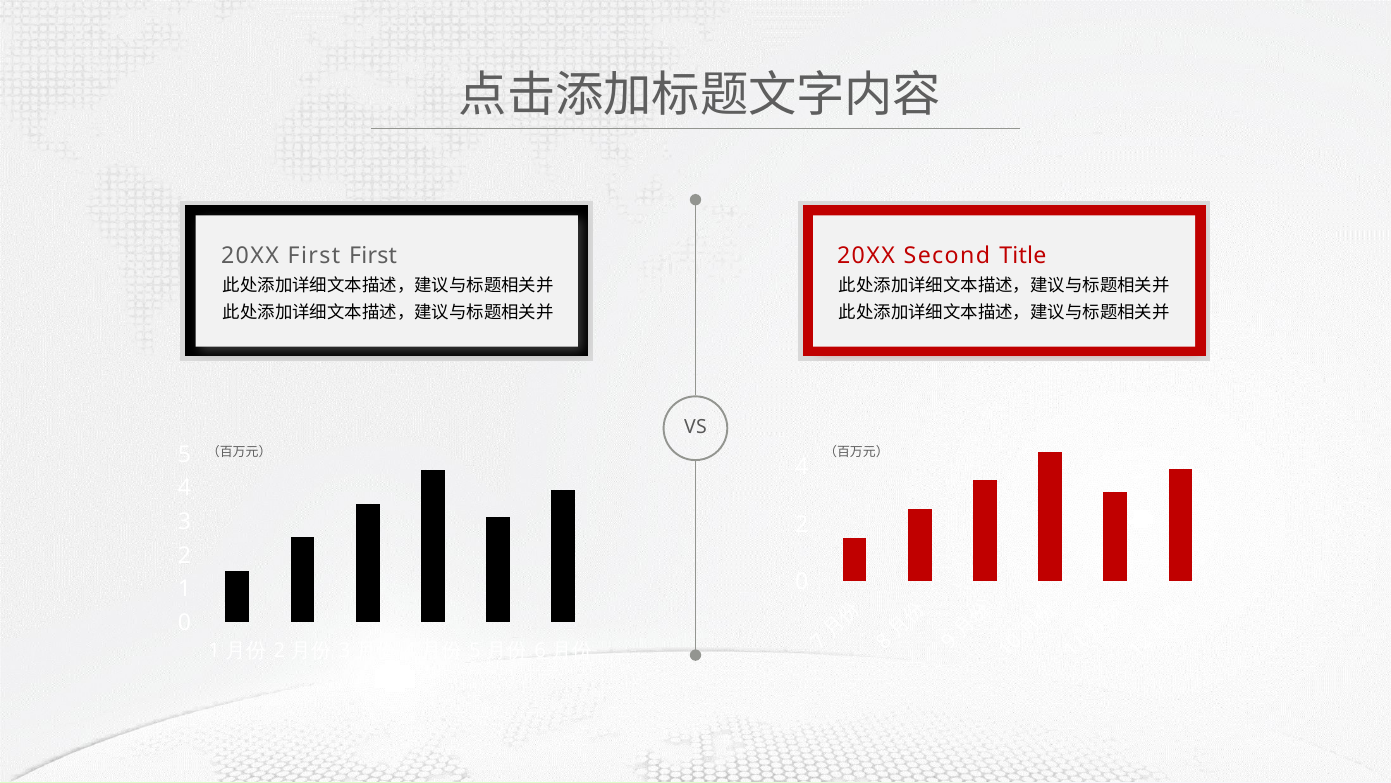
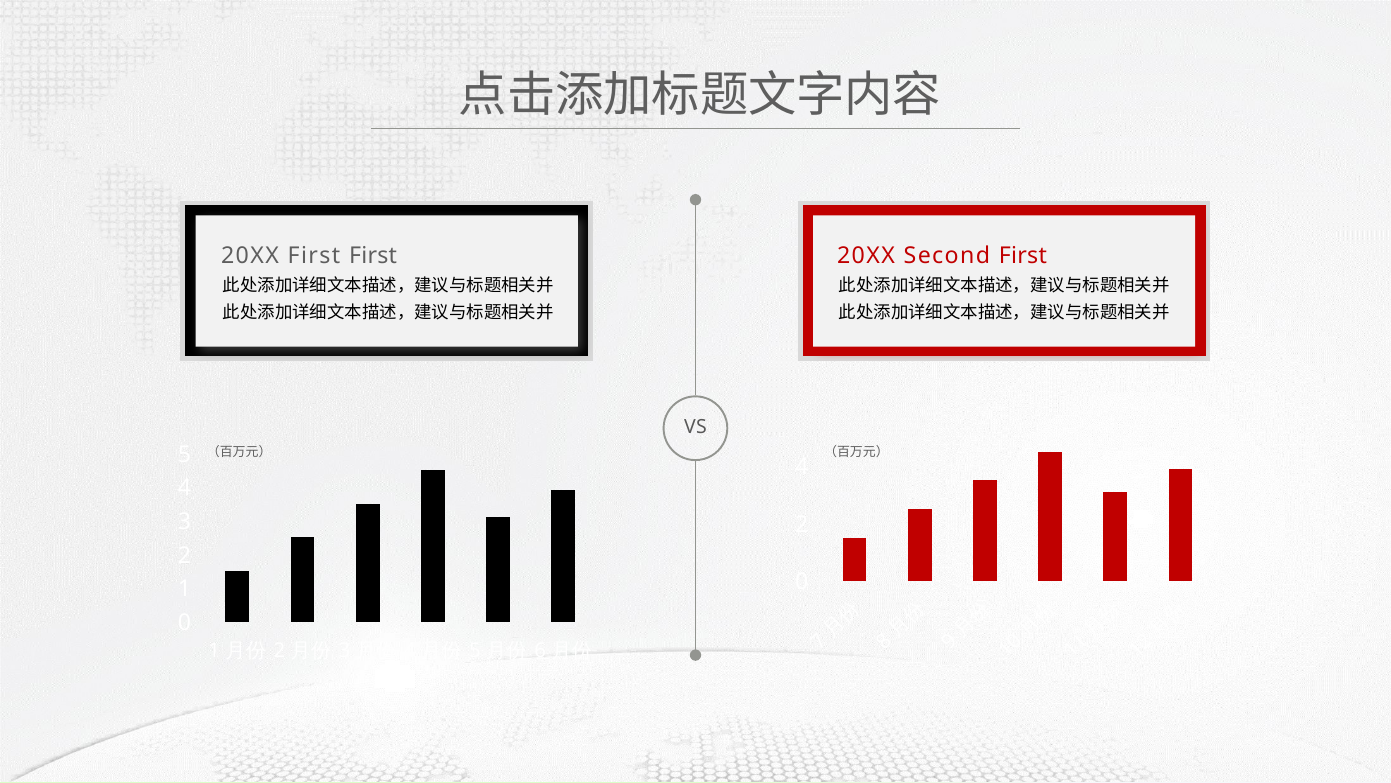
Second Title: Title -> First (1023, 256)
